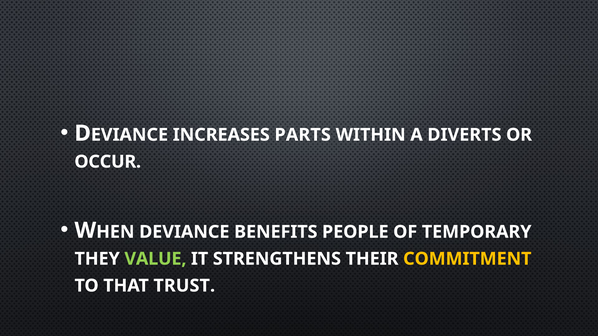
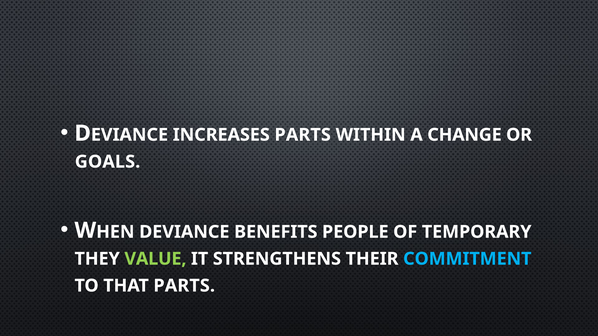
DIVERTS: DIVERTS -> CHANGE (465, 135)
OCCUR: OCCUR -> GOALS (108, 162)
COMMITMENT colour: yellow -> light blue (467, 259)
THAT TRUST: TRUST -> PARTS (184, 286)
